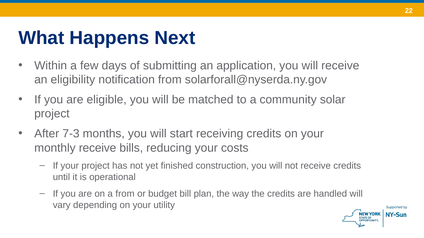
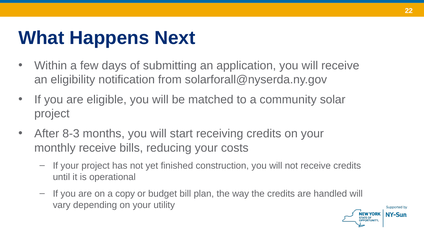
7-3: 7-3 -> 8-3 (71, 134)
a from: from -> copy (125, 194)
